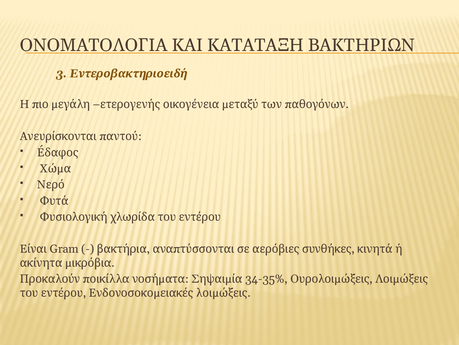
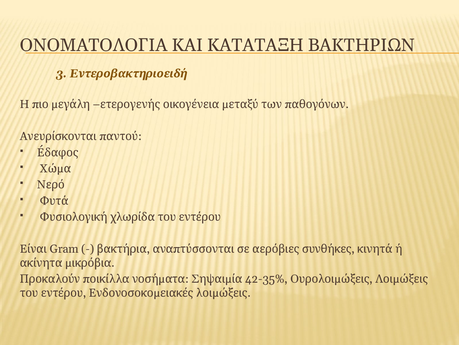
34-35%: 34-35% -> 42-35% (266, 278)
